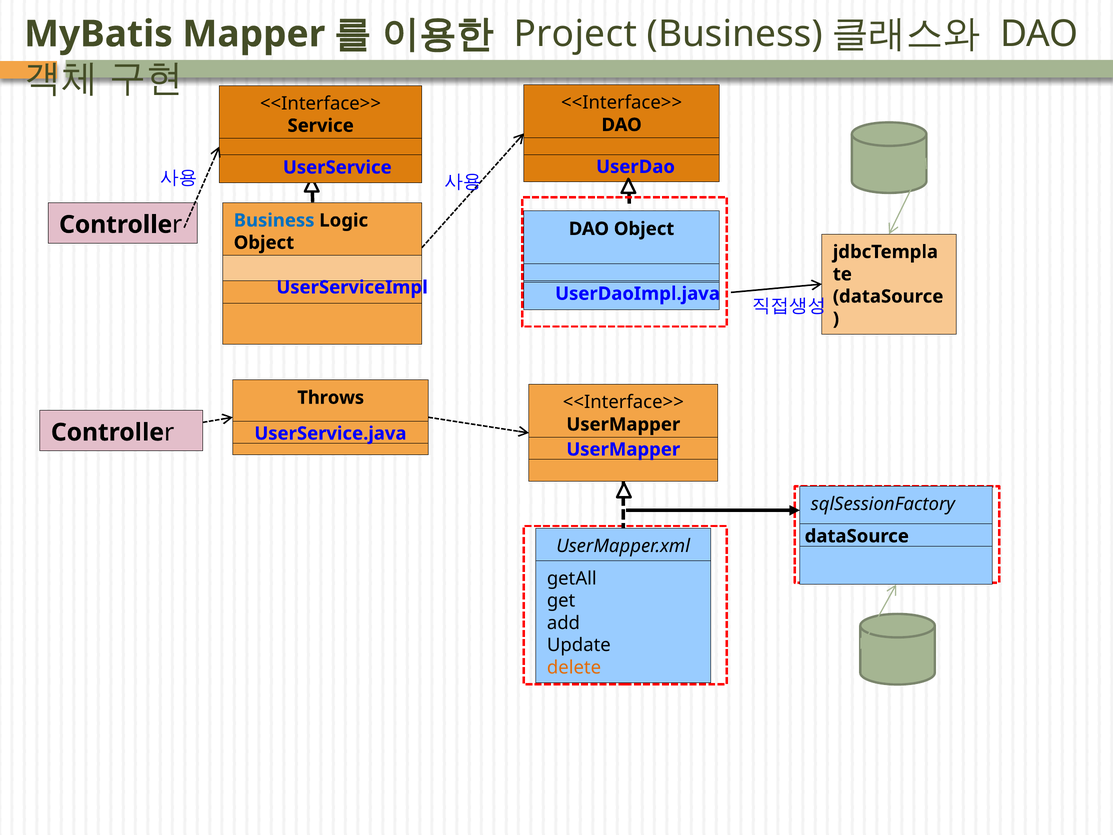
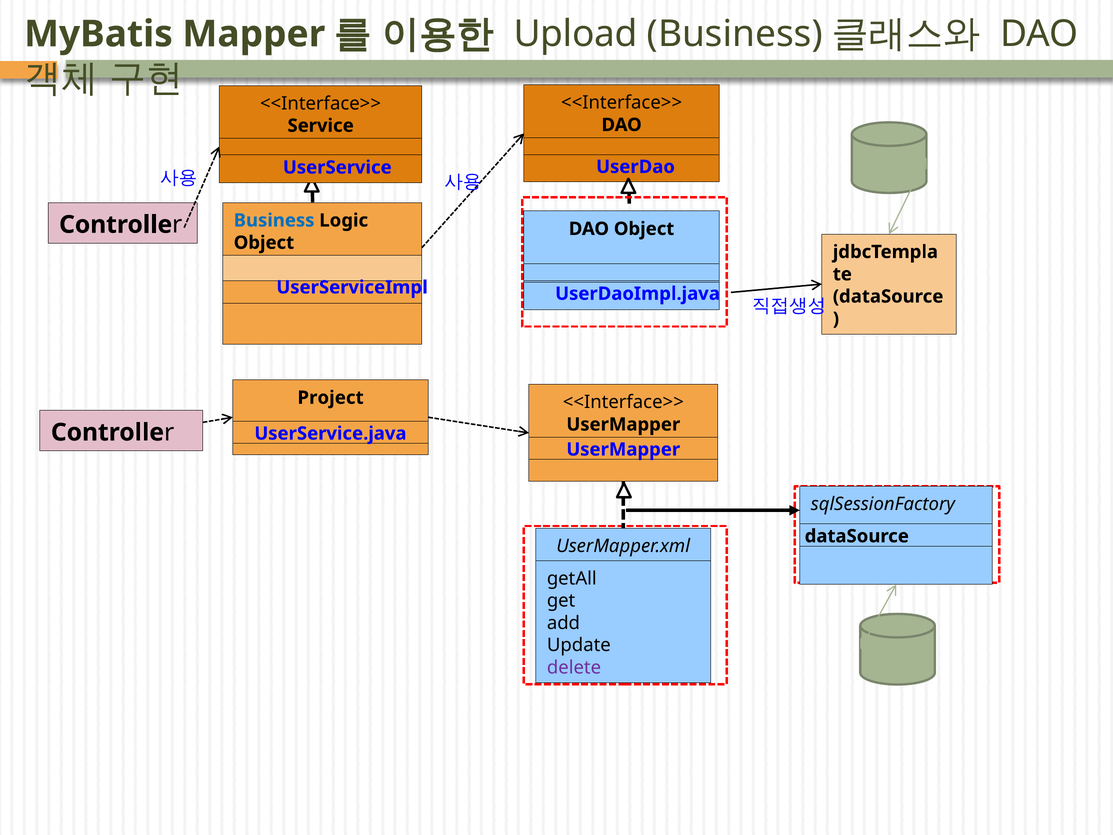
Project: Project -> Upload (576, 34)
Throws: Throws -> Project (331, 398)
delete colour: orange -> purple (574, 667)
